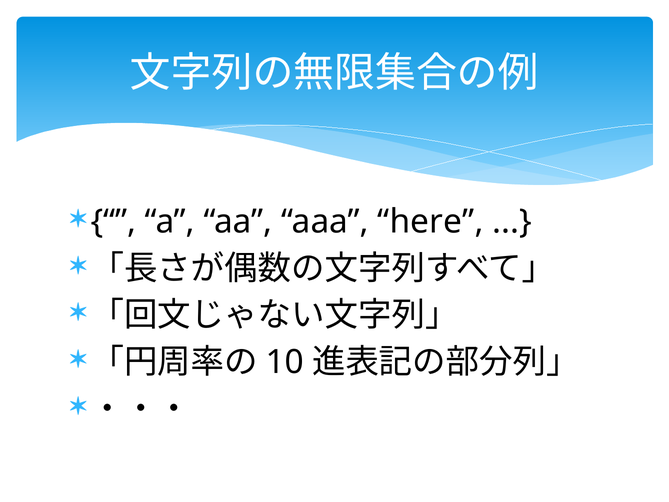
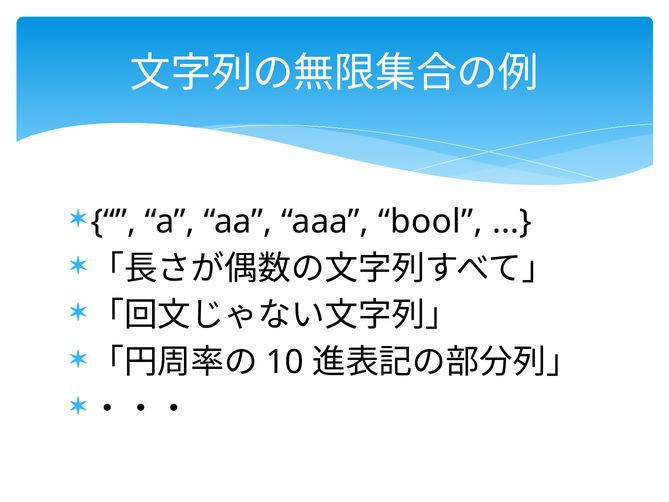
here: here -> bool (430, 222)
